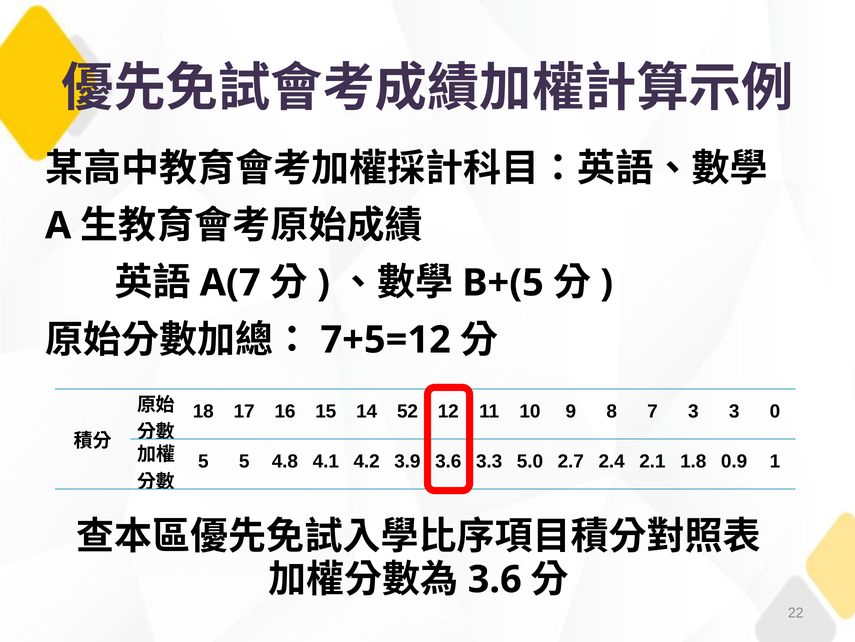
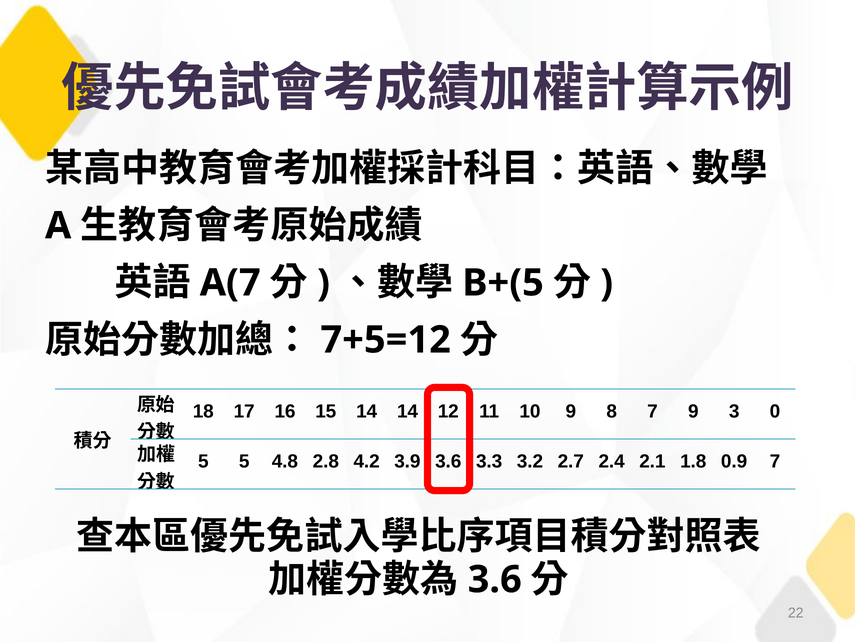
14 52: 52 -> 14 (408, 411)
7 3: 3 -> 9 (693, 411)
4.1: 4.1 -> 2.8 (326, 461)
5.0: 5.0 -> 3.2 (530, 461)
0.9 1: 1 -> 7 (775, 461)
